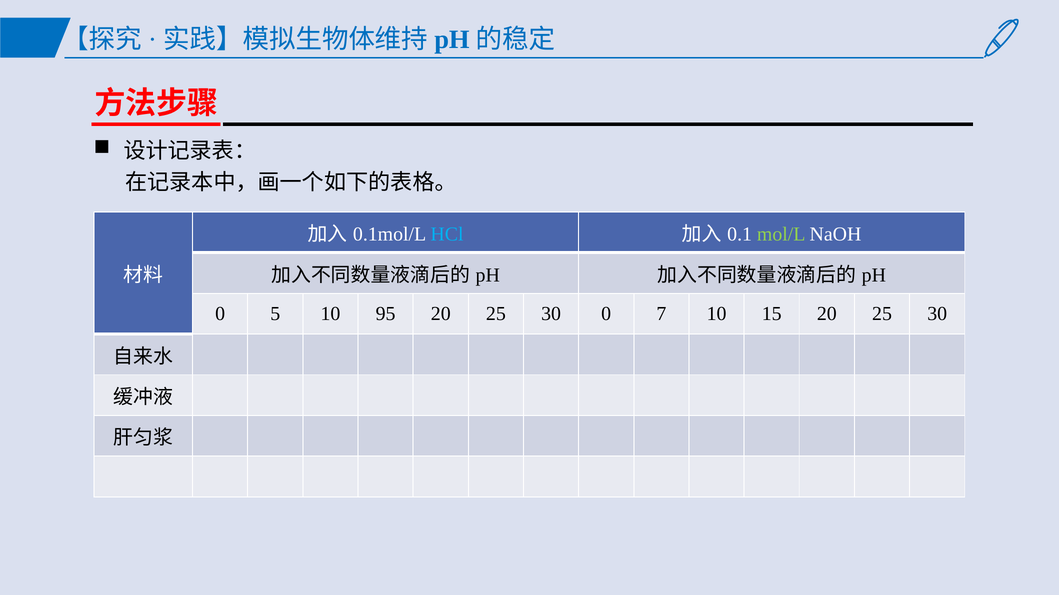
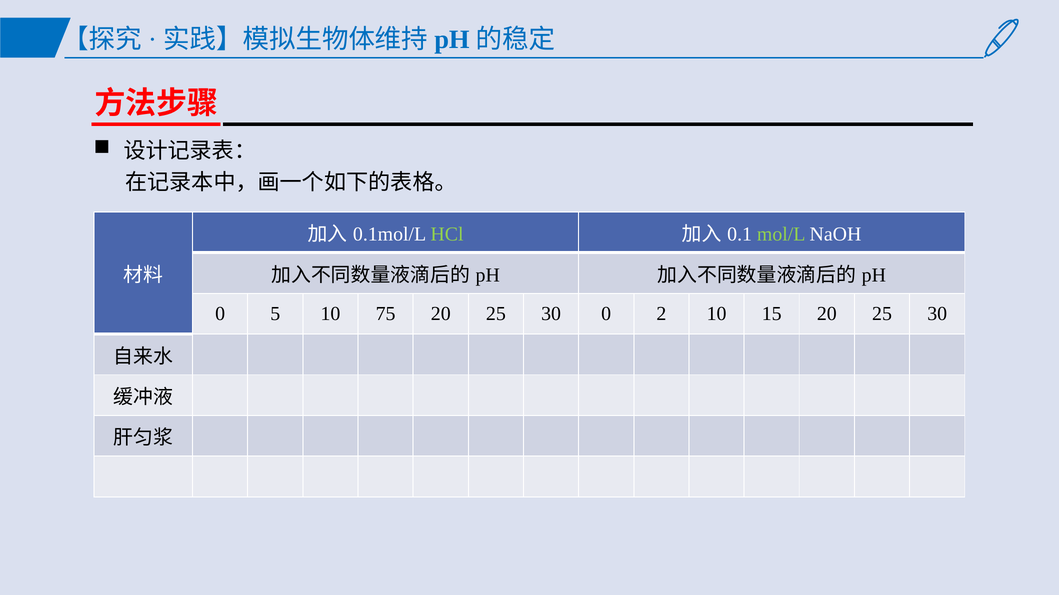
HCl colour: light blue -> light green (447, 235)
95: 95 -> 75 (386, 314)
7: 7 -> 2 (661, 314)
